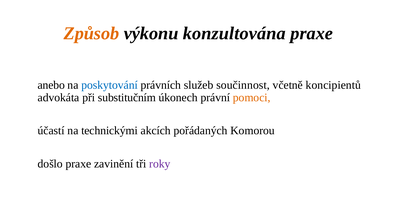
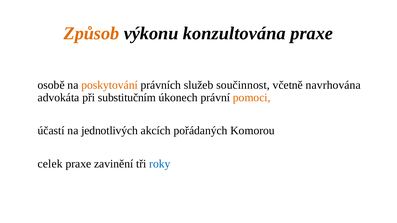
anebo: anebo -> osobě (51, 85)
poskytování colour: blue -> orange (110, 85)
koncipientů: koncipientů -> navrhována (333, 85)
technickými: technickými -> jednotlivých (110, 131)
došlo: došlo -> celek (50, 164)
roky colour: purple -> blue (160, 164)
